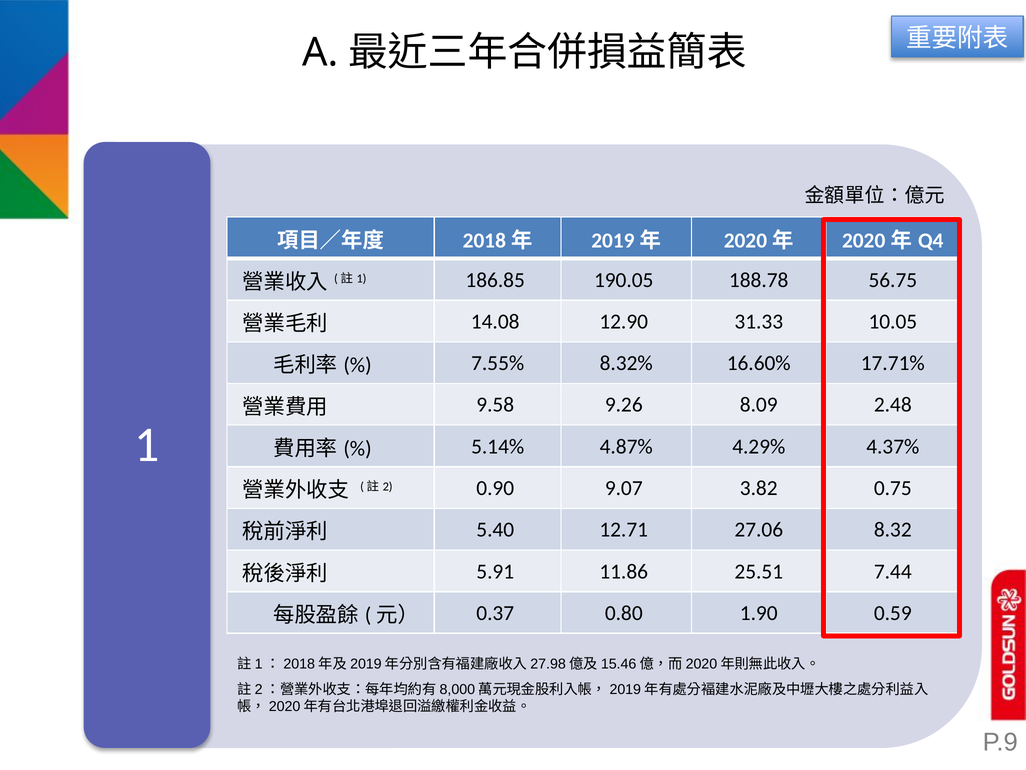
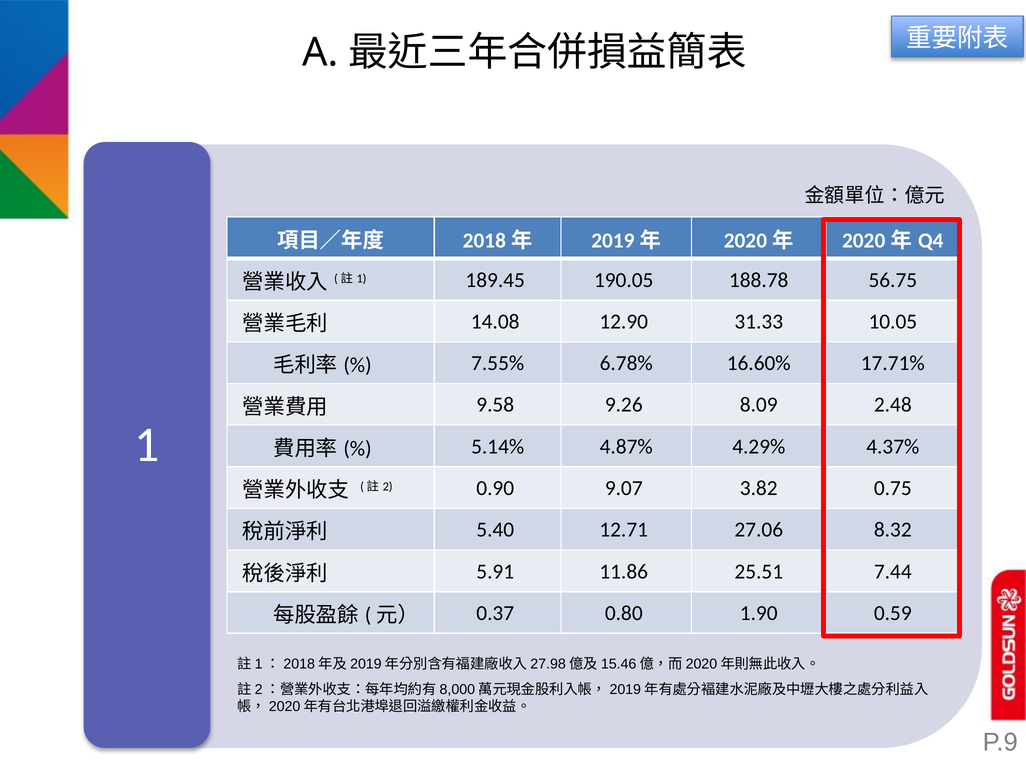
186.85: 186.85 -> 189.45 (495, 280)
8.32%: 8.32% -> 6.78% (626, 363)
